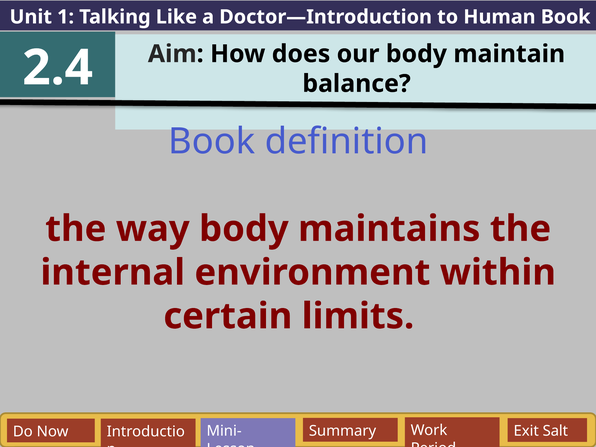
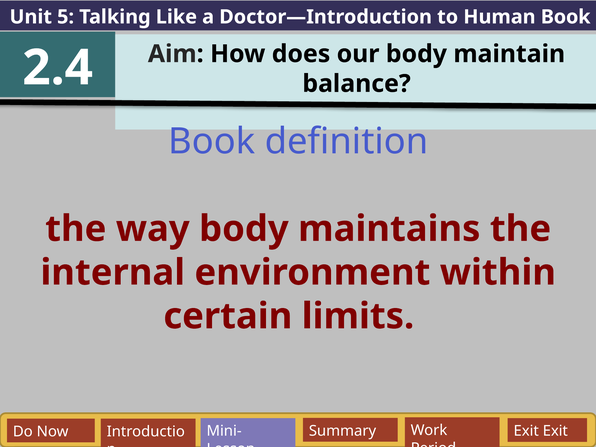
1: 1 -> 5 (66, 17)
Exit Salt: Salt -> Exit (555, 431)
